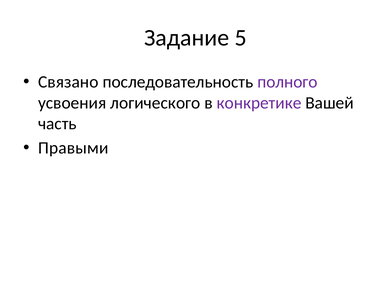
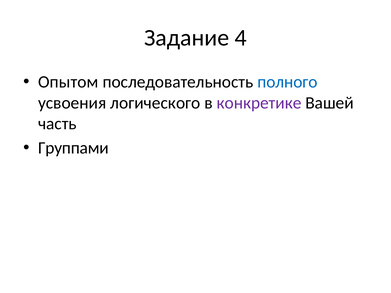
5: 5 -> 4 (241, 38)
Связано: Связано -> Опытом (68, 82)
полного colour: purple -> blue (287, 82)
Правыми: Правыми -> Группами (73, 148)
